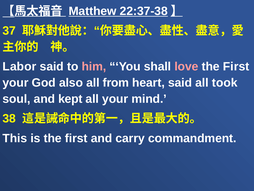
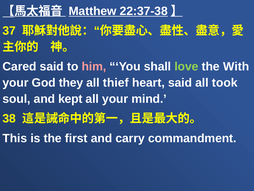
Labor: Labor -> Cared (20, 66)
love colour: pink -> light green (186, 66)
First: First -> With (236, 66)
also: also -> they (71, 83)
from: from -> thief (116, 83)
